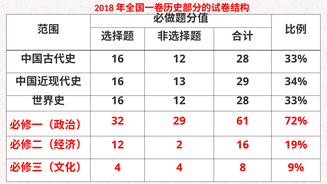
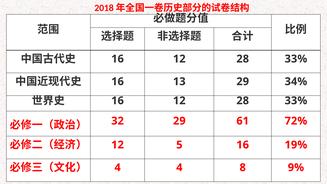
2: 2 -> 5 (179, 145)
